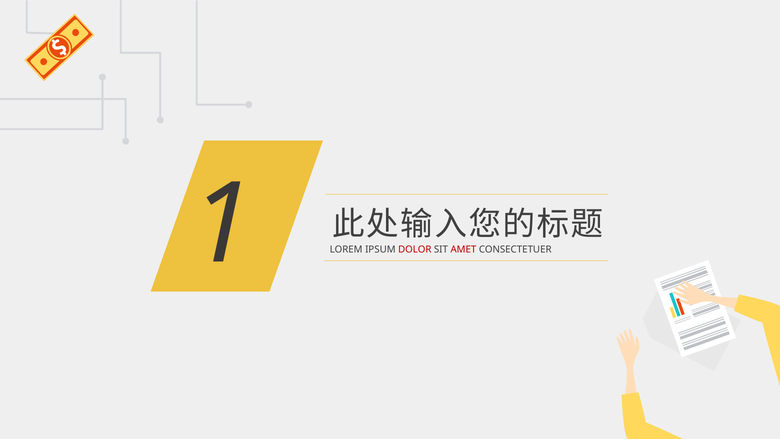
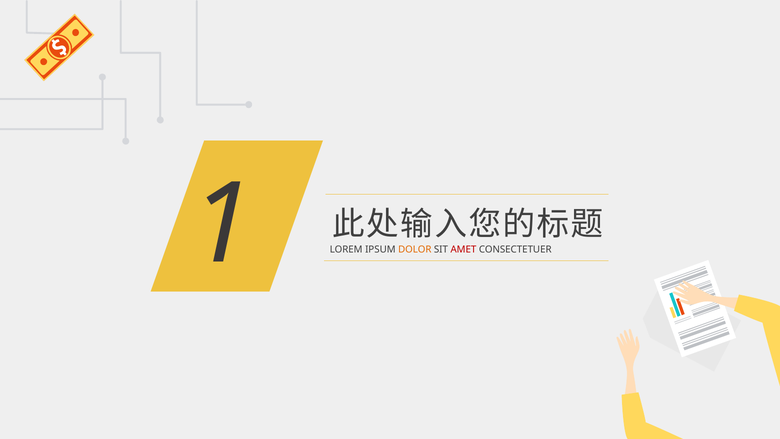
DOLOR colour: red -> orange (415, 249)
